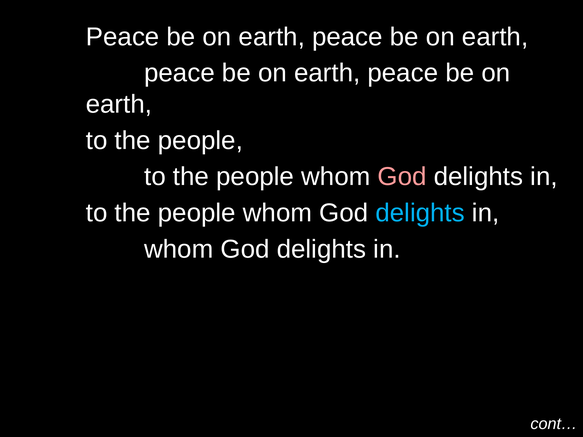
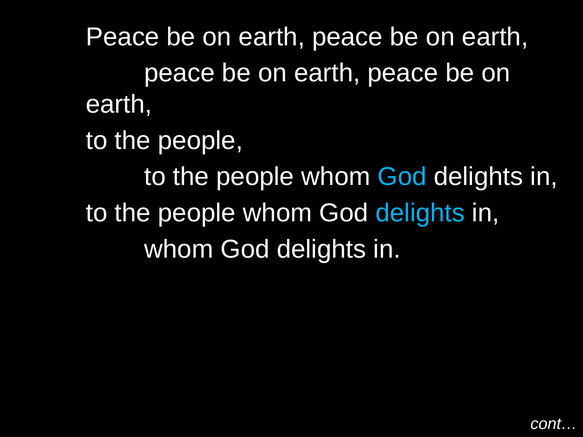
God colour: pink -> light blue (402, 177)
